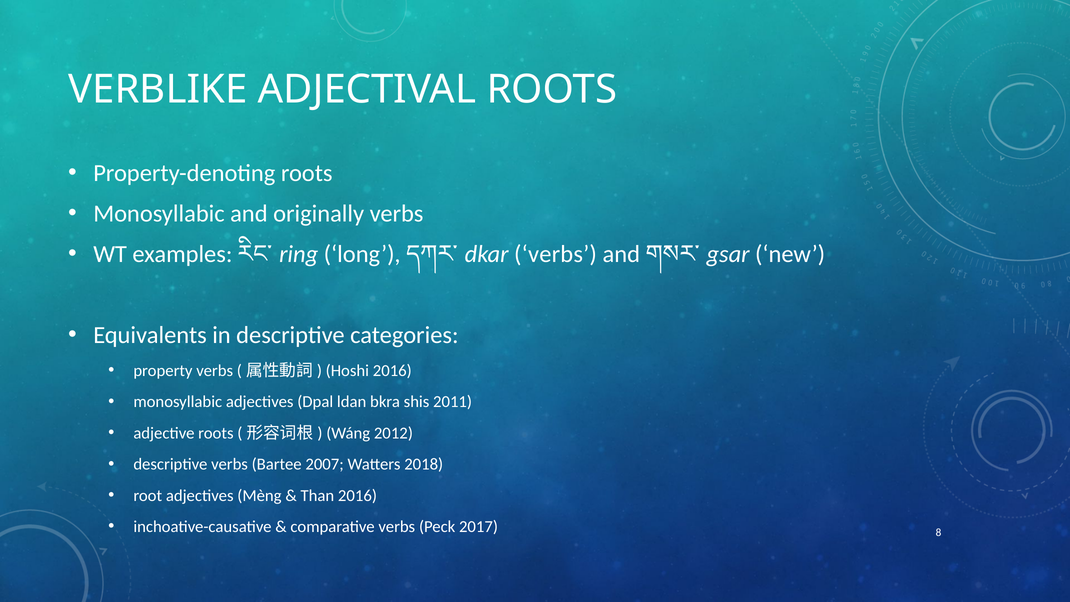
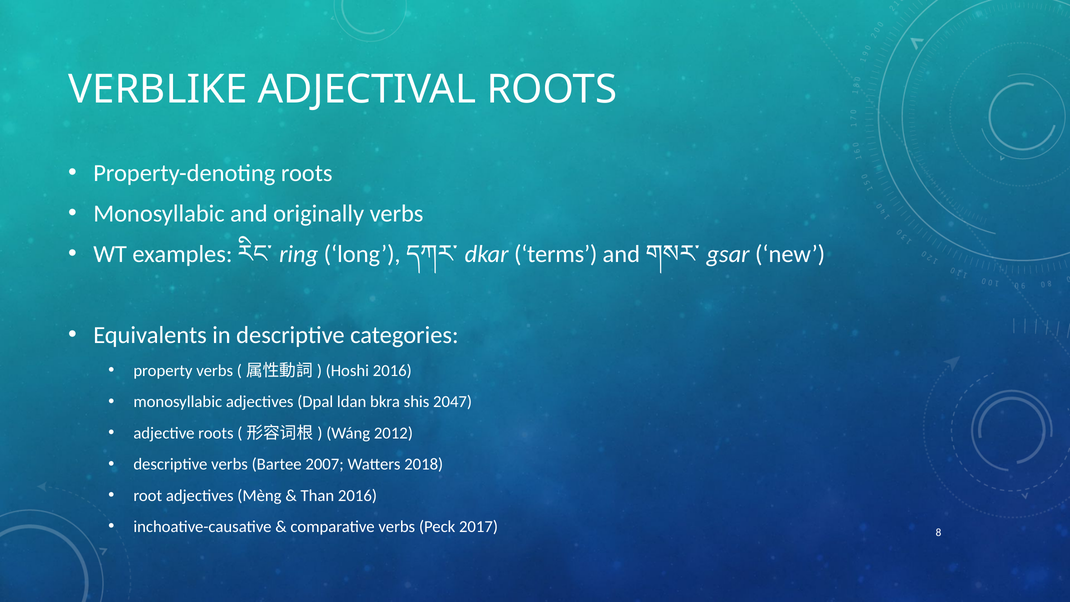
dkar verbs: verbs -> terms (556, 254)
2011: 2011 -> 2047 (453, 402)
